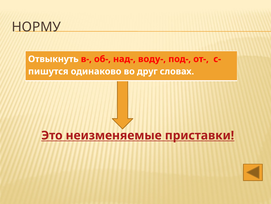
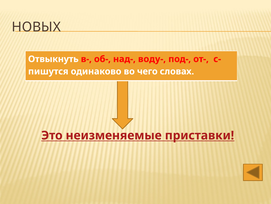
НОРМУ: НОРМУ -> НОВЫХ (36, 27)
друг: друг -> чего (147, 71)
